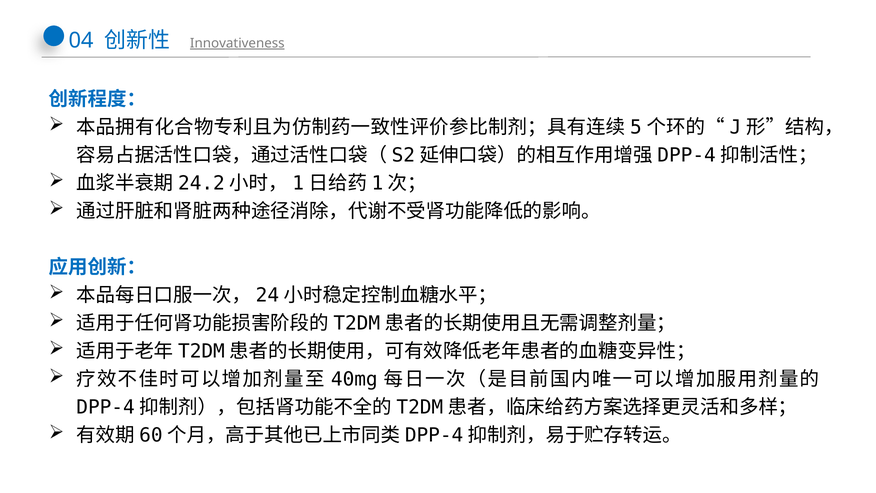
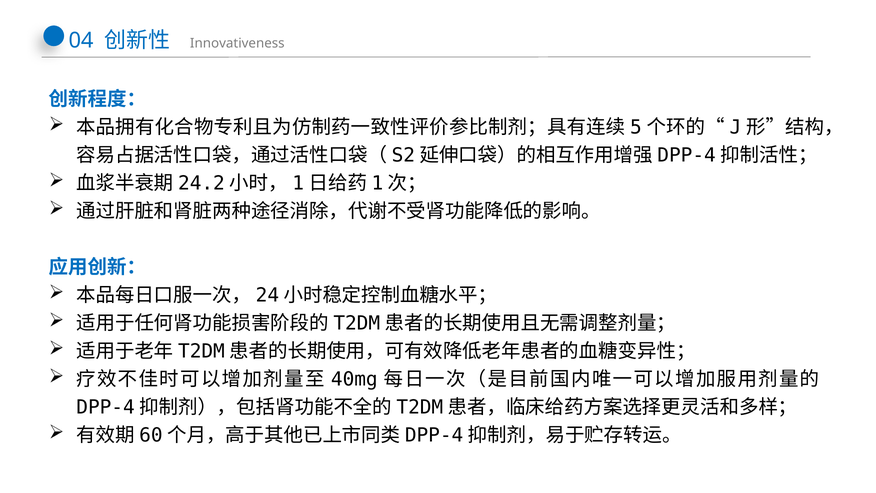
Innovativeness underline: present -> none (237, 43)
